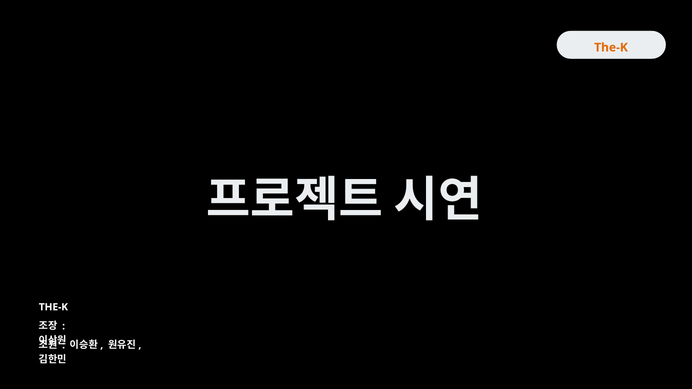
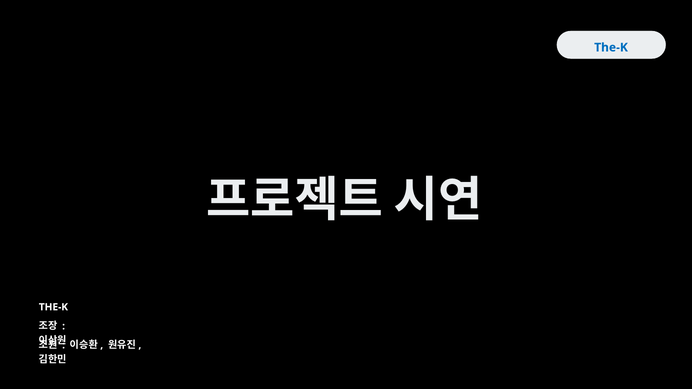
The-K colour: orange -> blue (611, 47)
